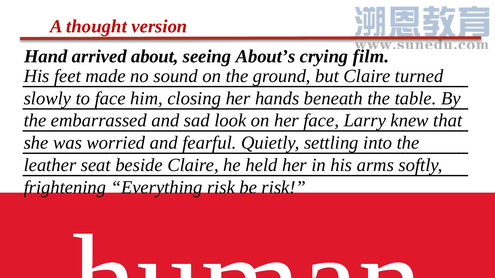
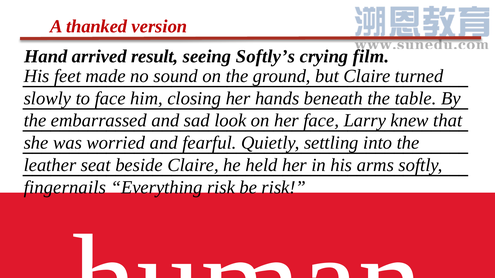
thought: thought -> thanked (97, 26)
about: about -> result (155, 57)
About’s: About’s -> Softly’s (265, 57)
frightening: frightening -> fingernails (65, 188)
